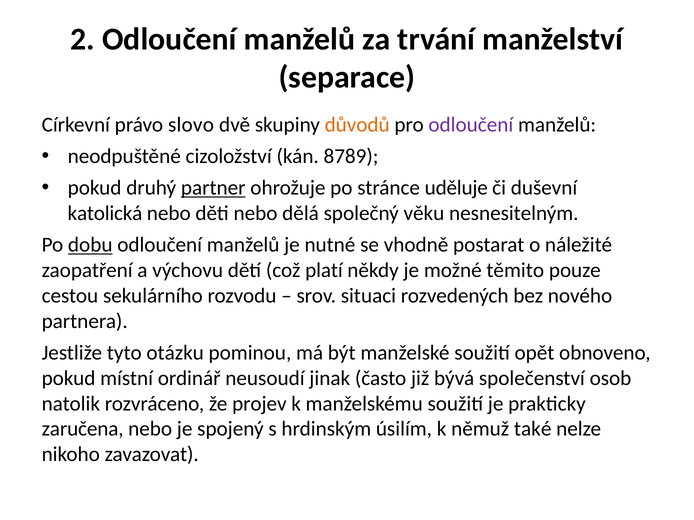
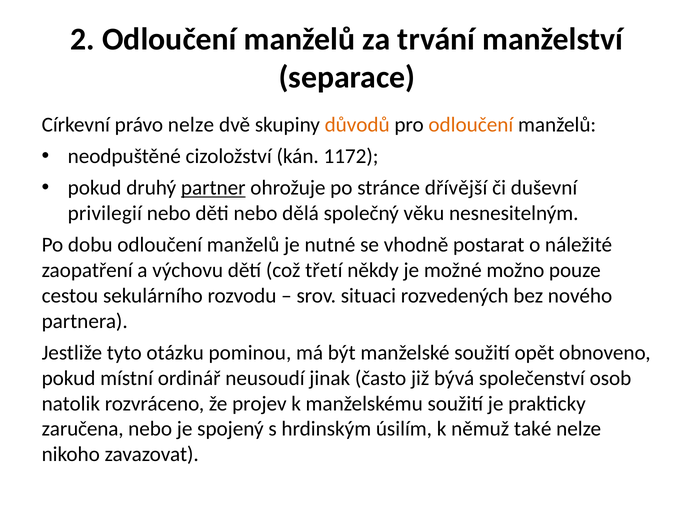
právo slovo: slovo -> nelze (191, 125)
odloučení colour: purple -> orange (471, 125)
8789: 8789 -> 1172 (351, 157)
uděluje: uděluje -> dřívější (456, 188)
katolická: katolická -> privilegií (105, 214)
dobu underline: present -> none (90, 245)
platí: platí -> třetí (324, 271)
těmito: těmito -> možno (515, 271)
